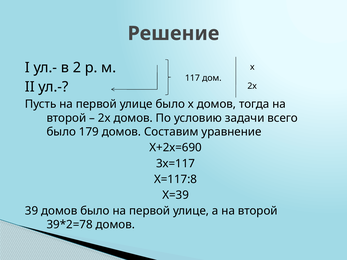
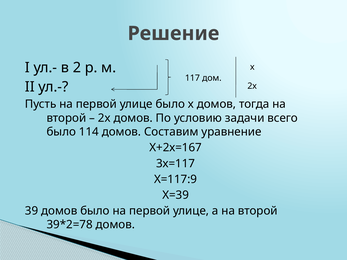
179: 179 -> 114 (89, 132)
Х+2х=690: Х+2х=690 -> Х+2х=167 (176, 148)
Х=117:8: Х=117:8 -> Х=117:9 (176, 179)
